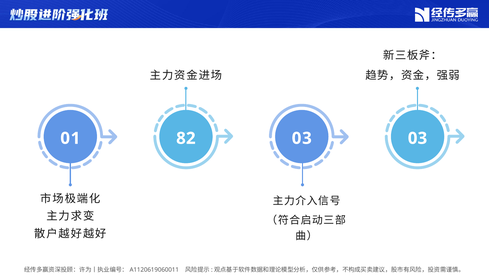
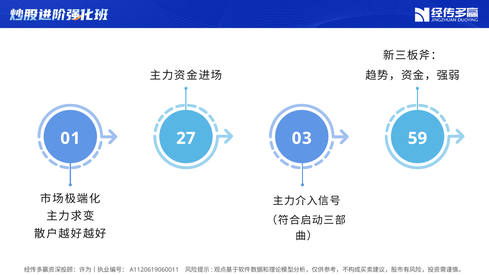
82: 82 -> 27 (186, 138)
03 03: 03 -> 59 (418, 138)
